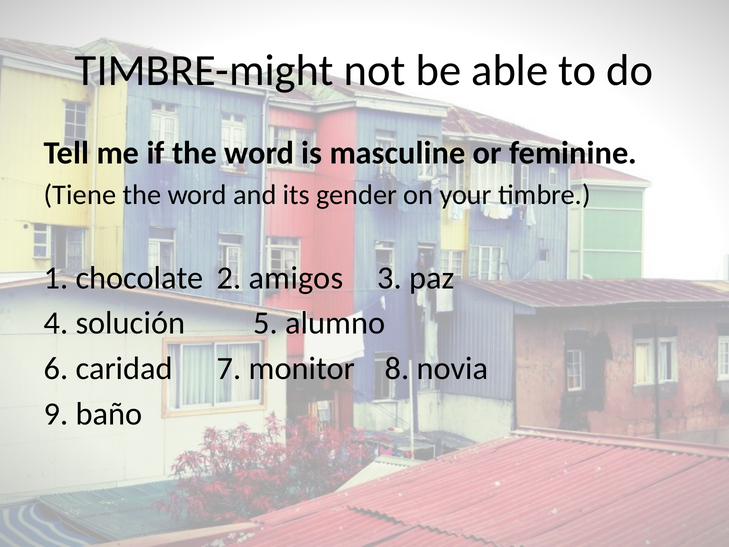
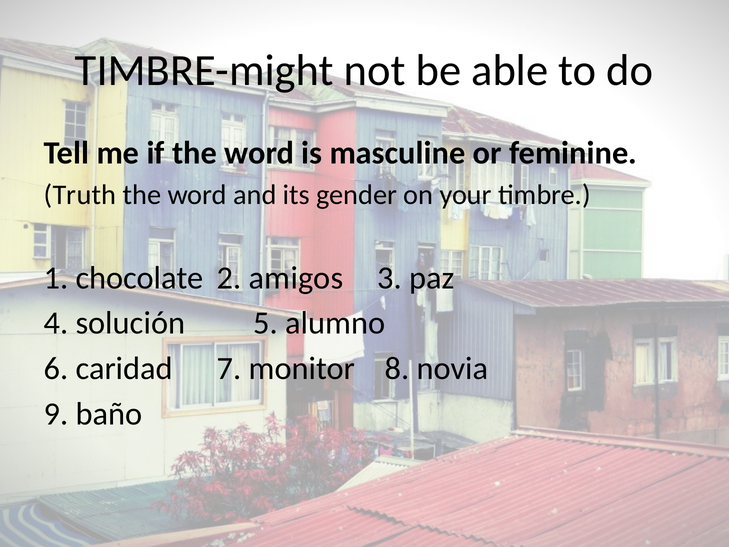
Tiene: Tiene -> Truth (80, 195)
